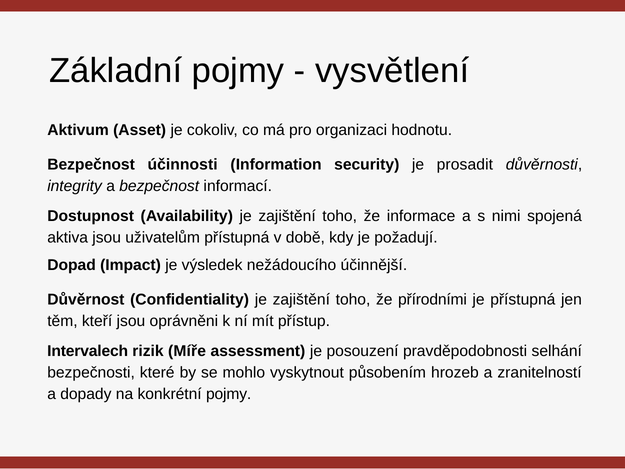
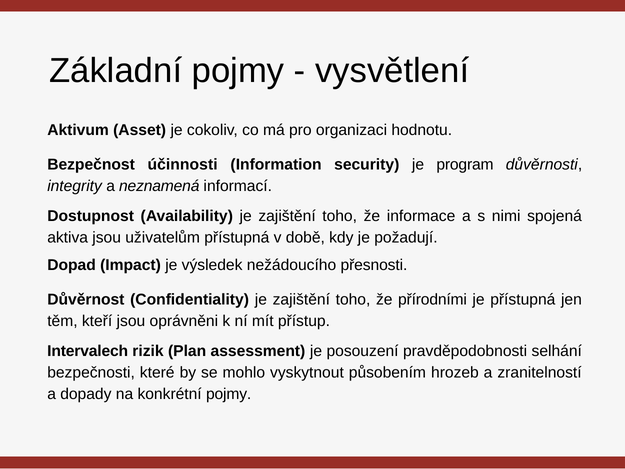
prosadit: prosadit -> program (465, 164)
a bezpečnost: bezpečnost -> neznamená (159, 186)
účinnější: účinnější -> přesnosti (374, 265)
Míře: Míře -> Plan (187, 351)
